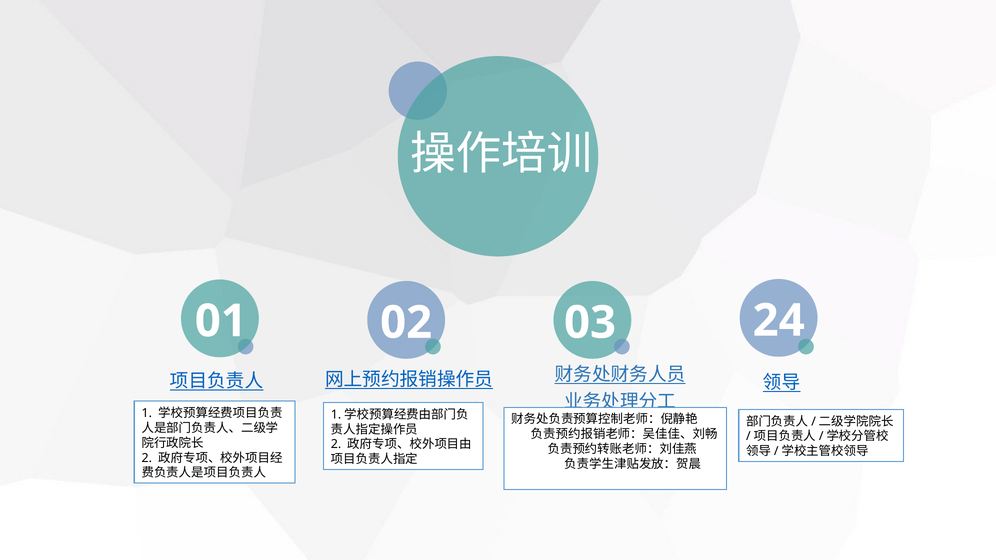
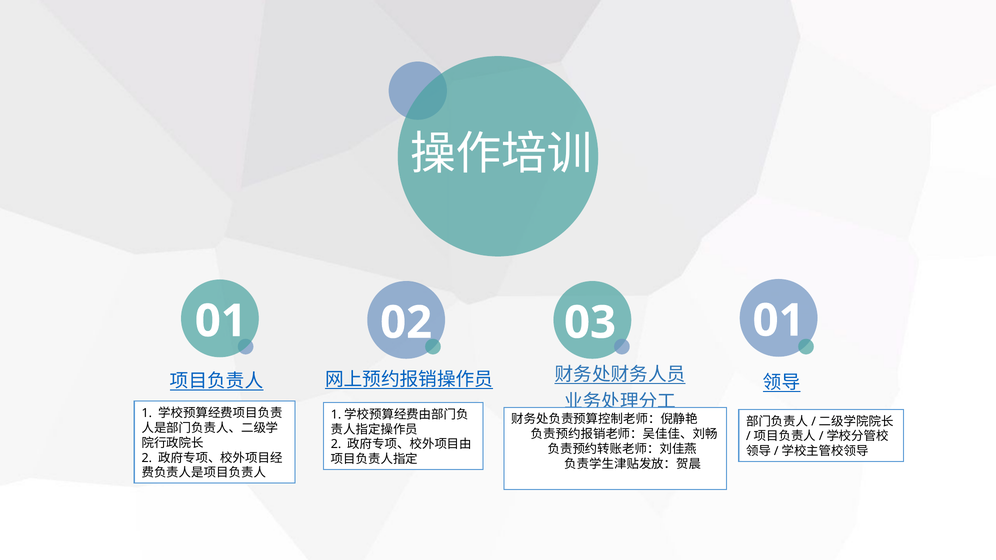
03 24: 24 -> 01 (779, 321)
